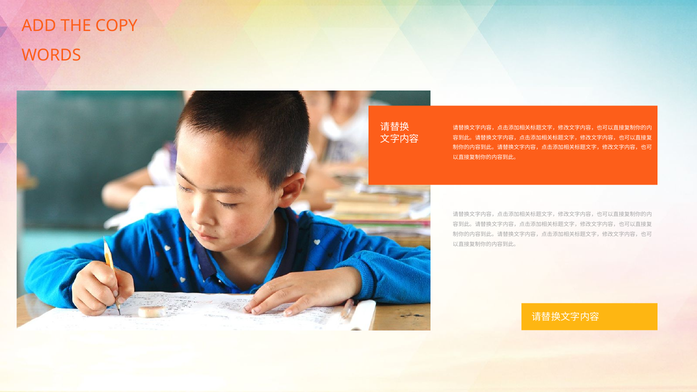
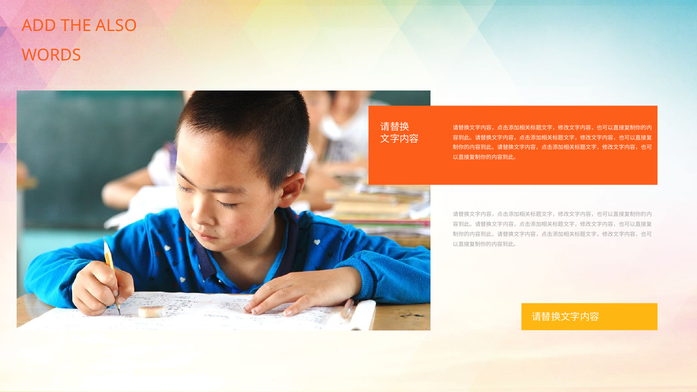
COPY: COPY -> ALSO (116, 26)
